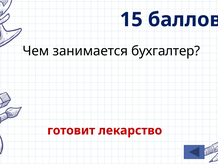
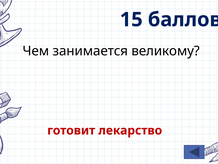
бухгалтер: бухгалтер -> великому (166, 51)
